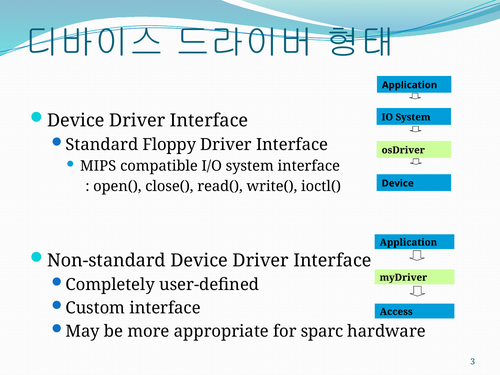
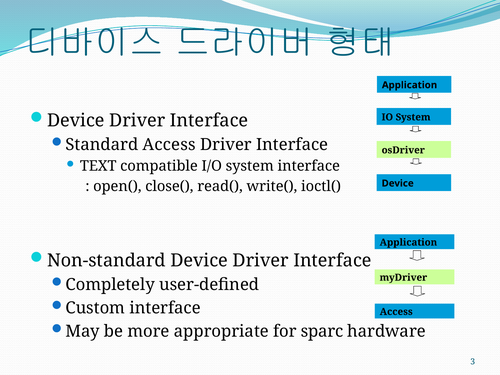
Standard Floppy: Floppy -> Access (169, 144)
MIPS: MIPS -> TEXT (98, 166)
